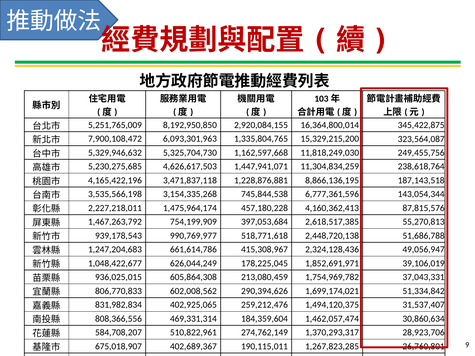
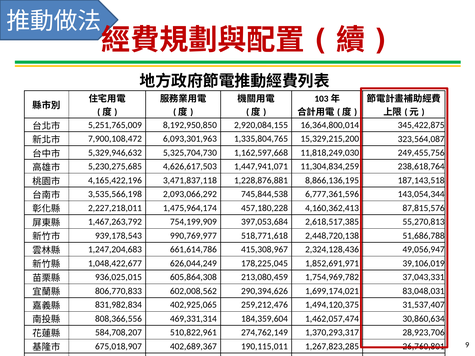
3,154,335,268: 3,154,335,268 -> 2,093,066,292 (190, 194)
51,334,842: 51,334,842 -> 83,048,031 (424, 291)
